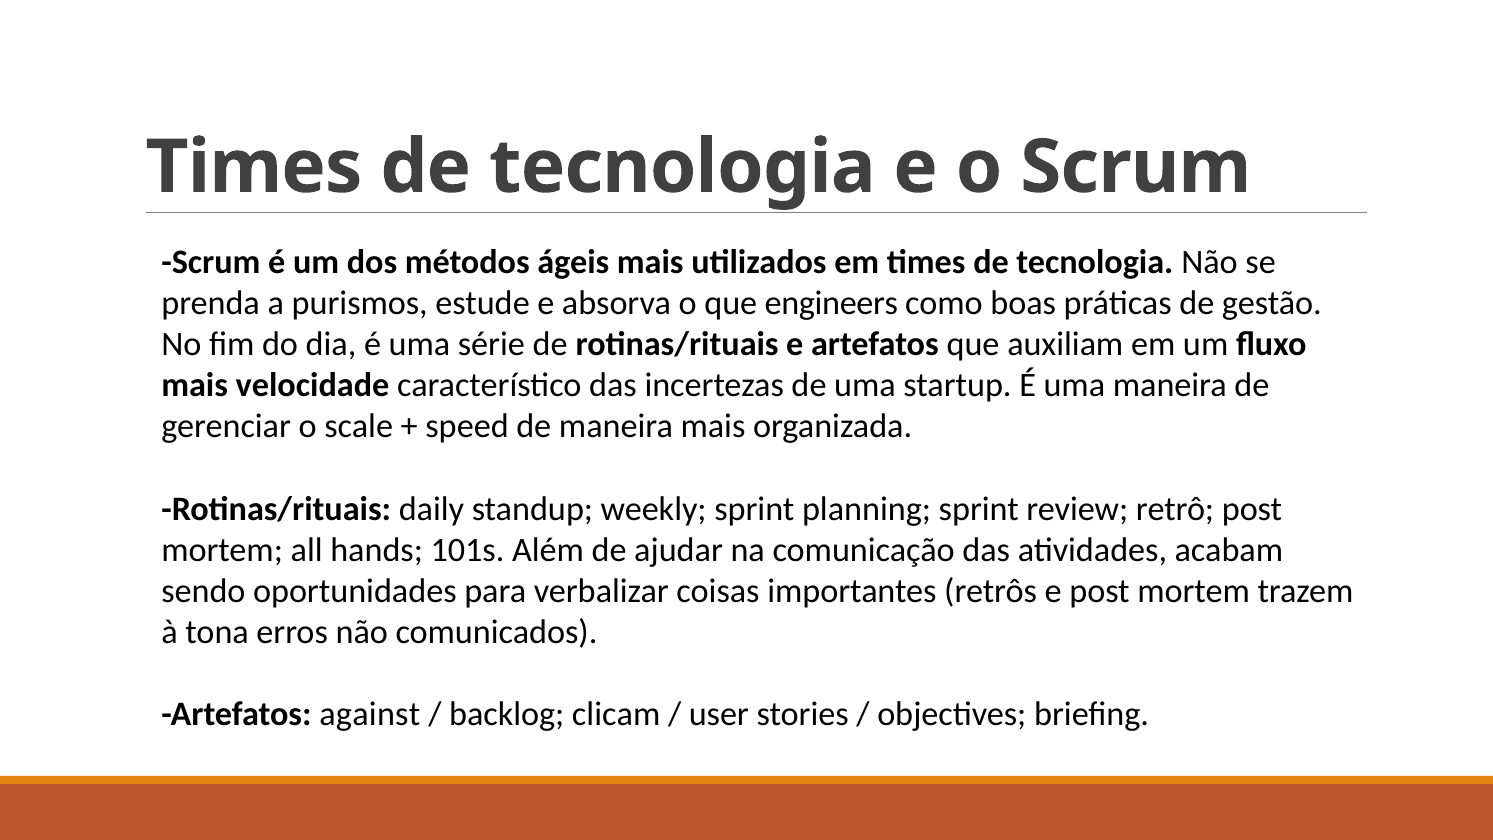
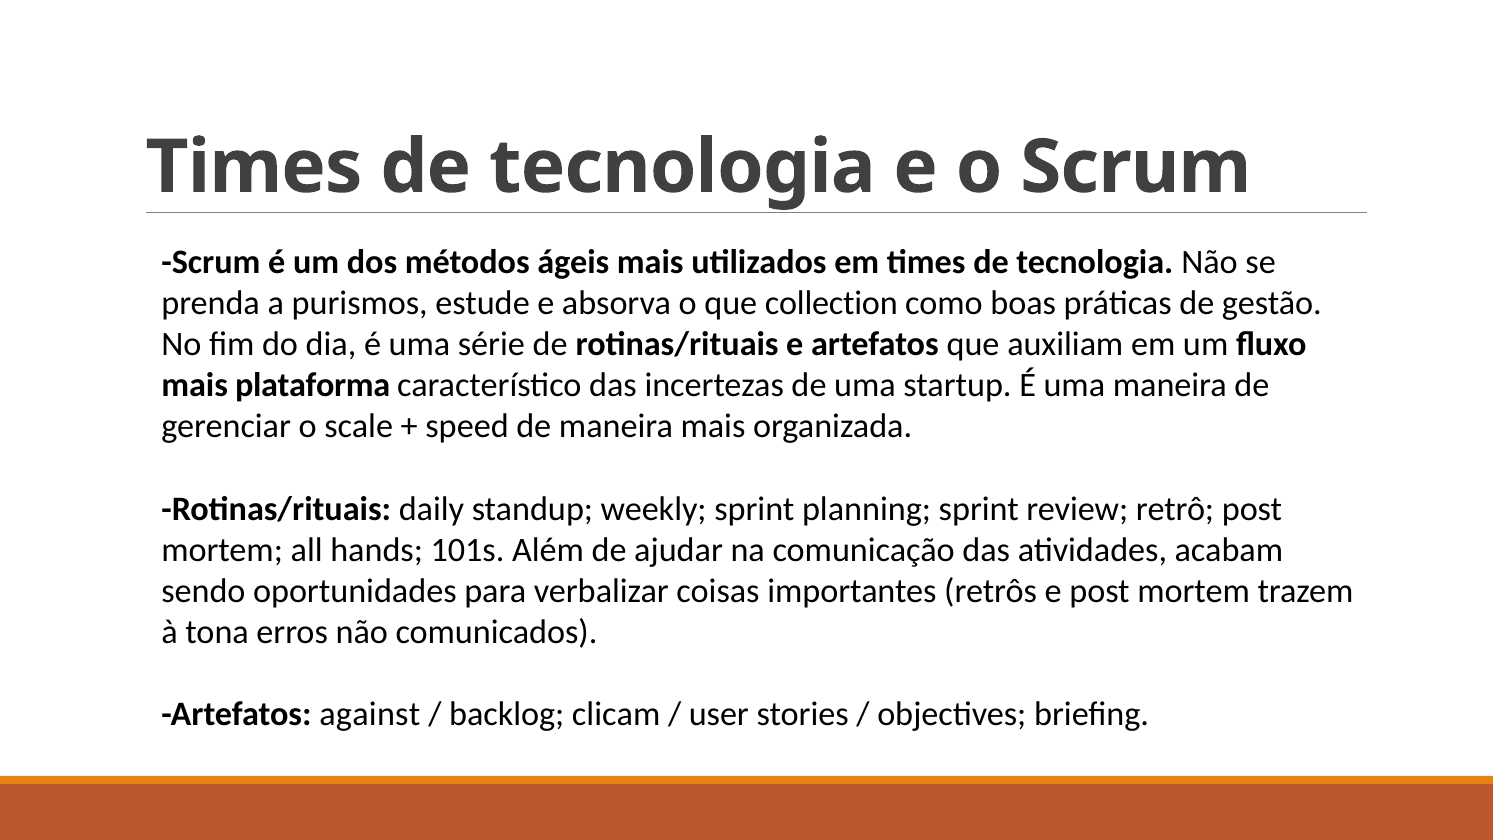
engineers: engineers -> collection (831, 303)
velocidade: velocidade -> plataforma (313, 385)
